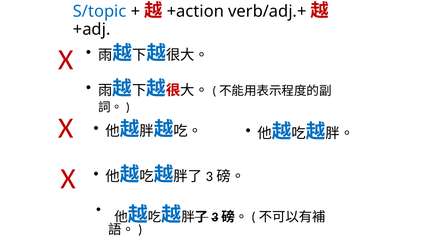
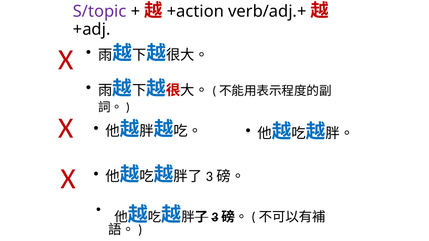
S/topic colour: blue -> purple (100, 11)
